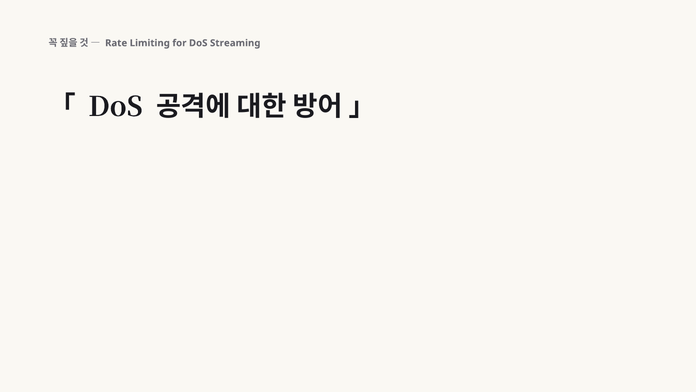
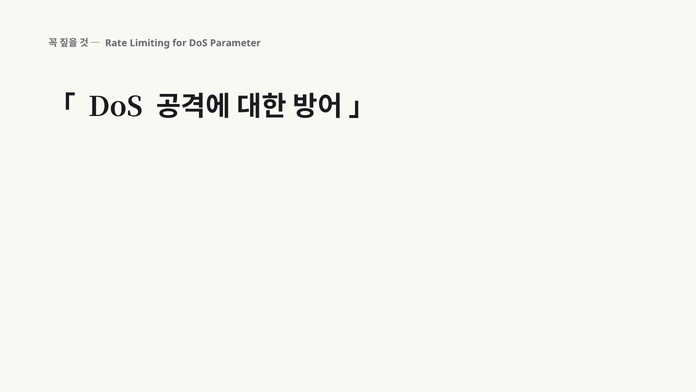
Streaming: Streaming -> Parameter (235, 43)
